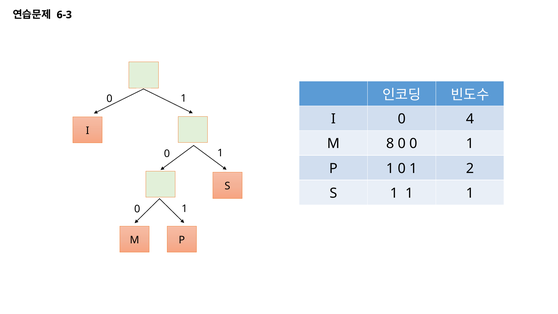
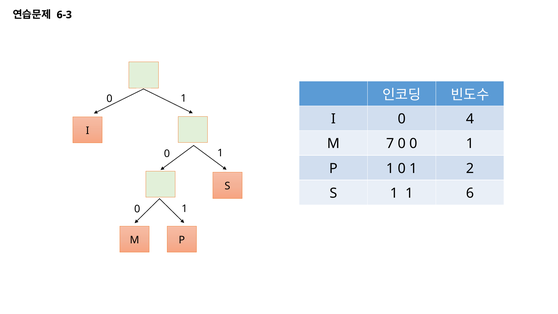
8: 8 -> 7 (390, 144)
1 1 1: 1 -> 6 (470, 193)
